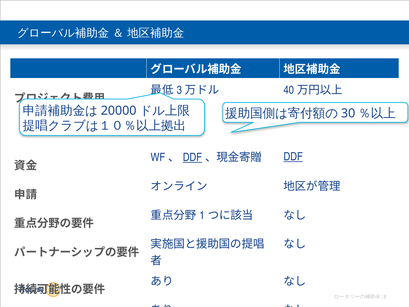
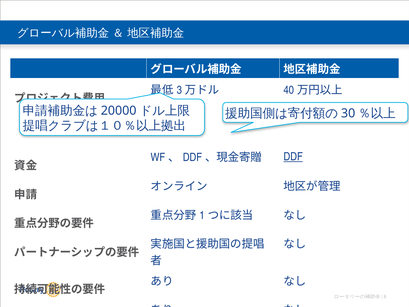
DDF underline: present -> none (192, 157)
